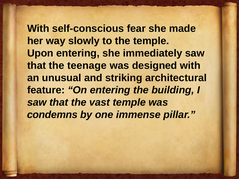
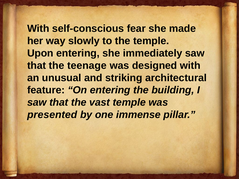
condemns: condemns -> presented (52, 115)
